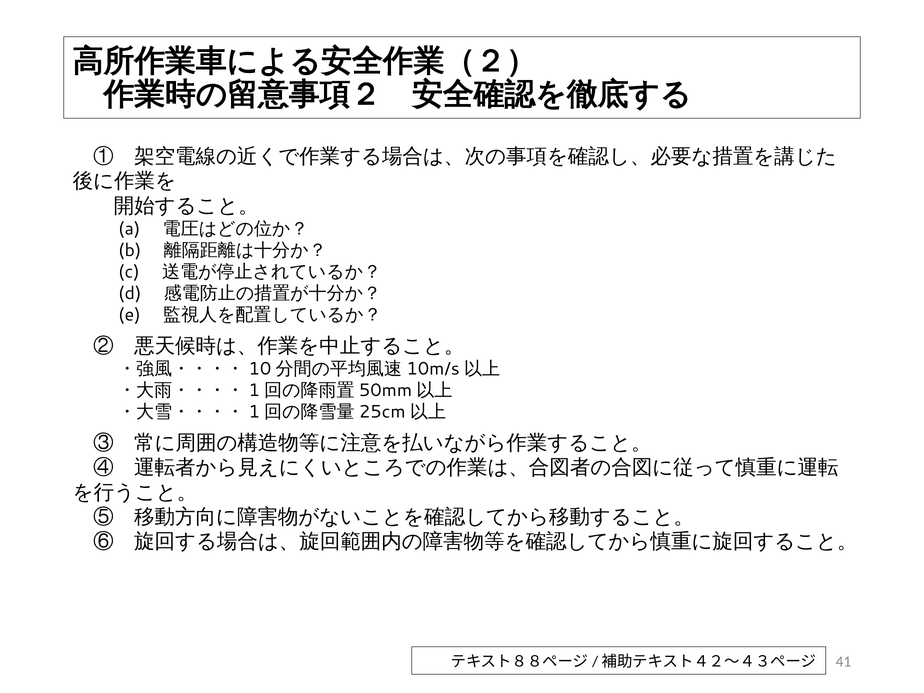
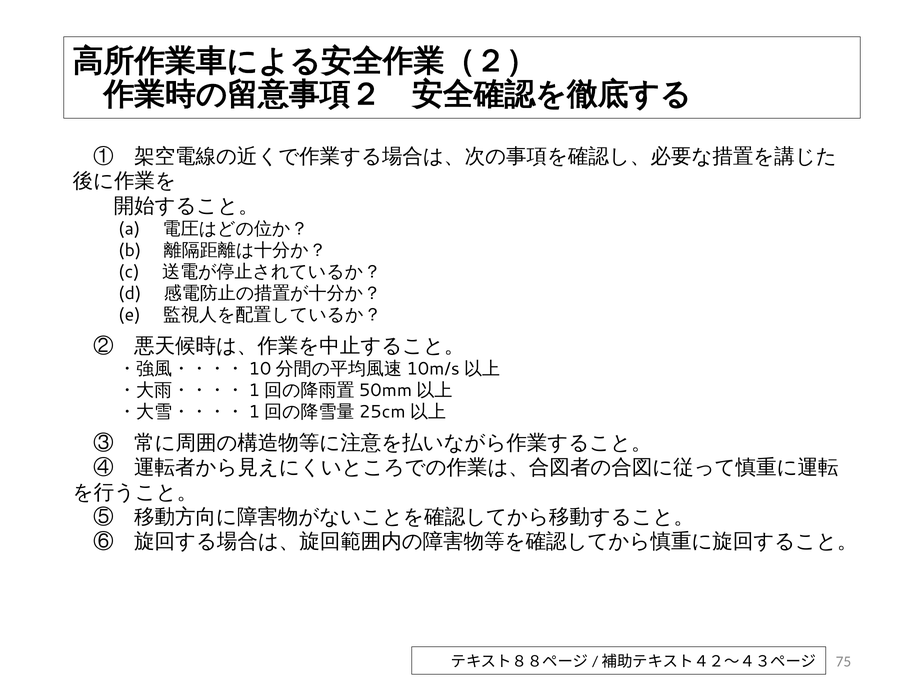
41: 41 -> 75 (843, 662)
